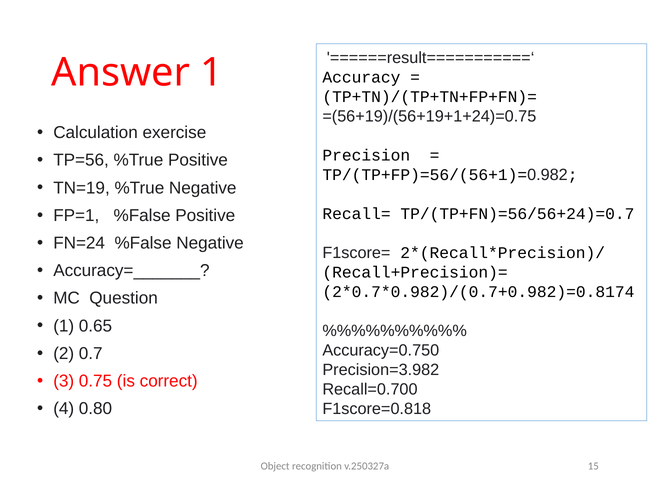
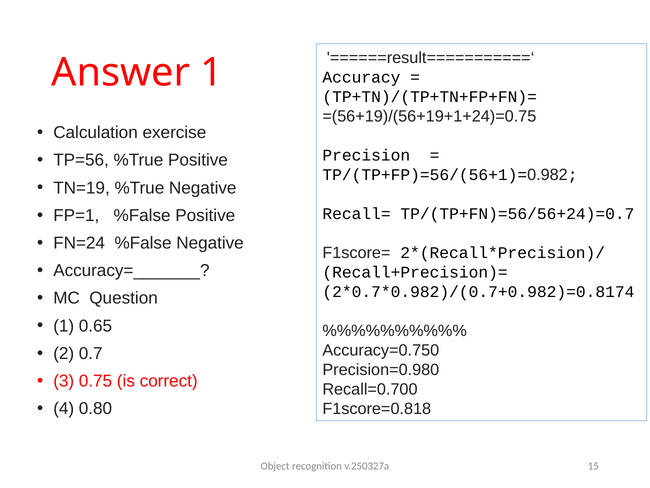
Precision=3.982: Precision=3.982 -> Precision=0.980 (381, 370)
